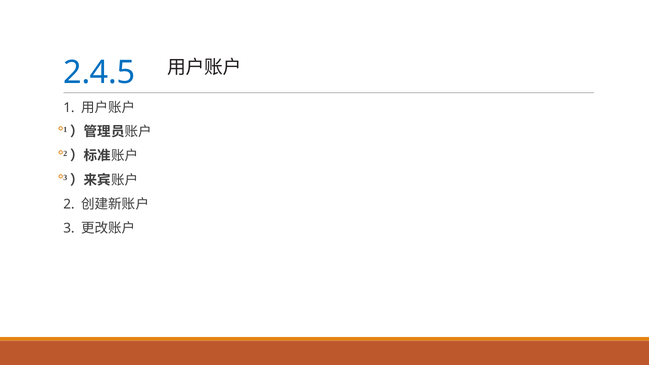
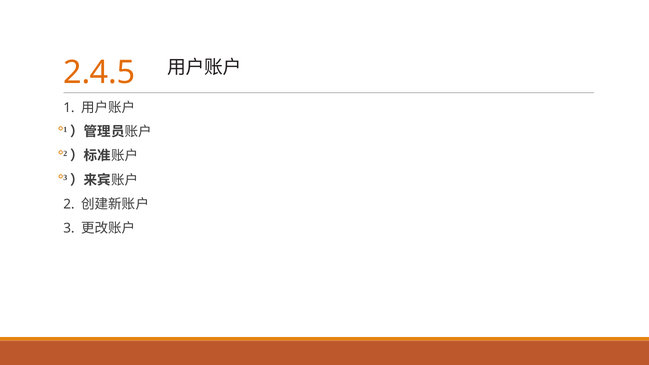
2.4.5 colour: blue -> orange (99, 73)
